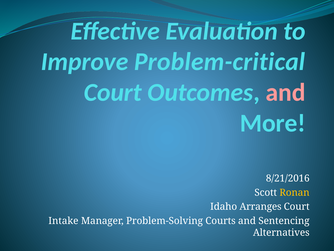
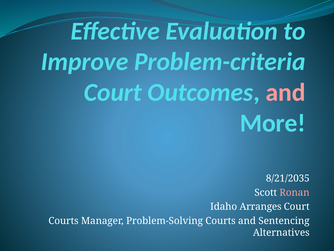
Problem-critical: Problem-critical -> Problem-criteria (220, 62)
8/21/2016: 8/21/2016 -> 8/21/2035 (288, 178)
Ronan colour: yellow -> pink (295, 192)
Intake: Intake -> Courts (63, 220)
